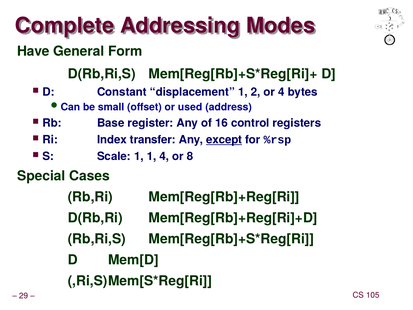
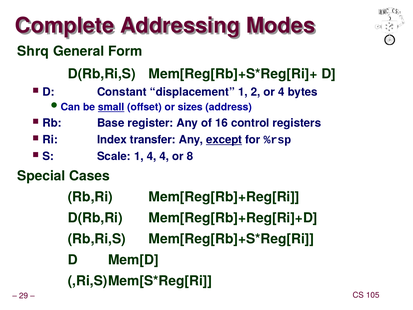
Have: Have -> Shrq (33, 51)
small underline: none -> present (111, 107)
used: used -> sizes (190, 107)
1 1: 1 -> 4 (152, 156)
